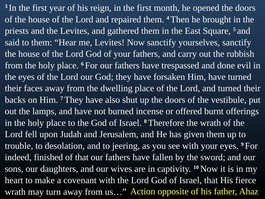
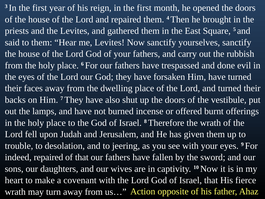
indeed finished: finished -> repaired (48, 157)
